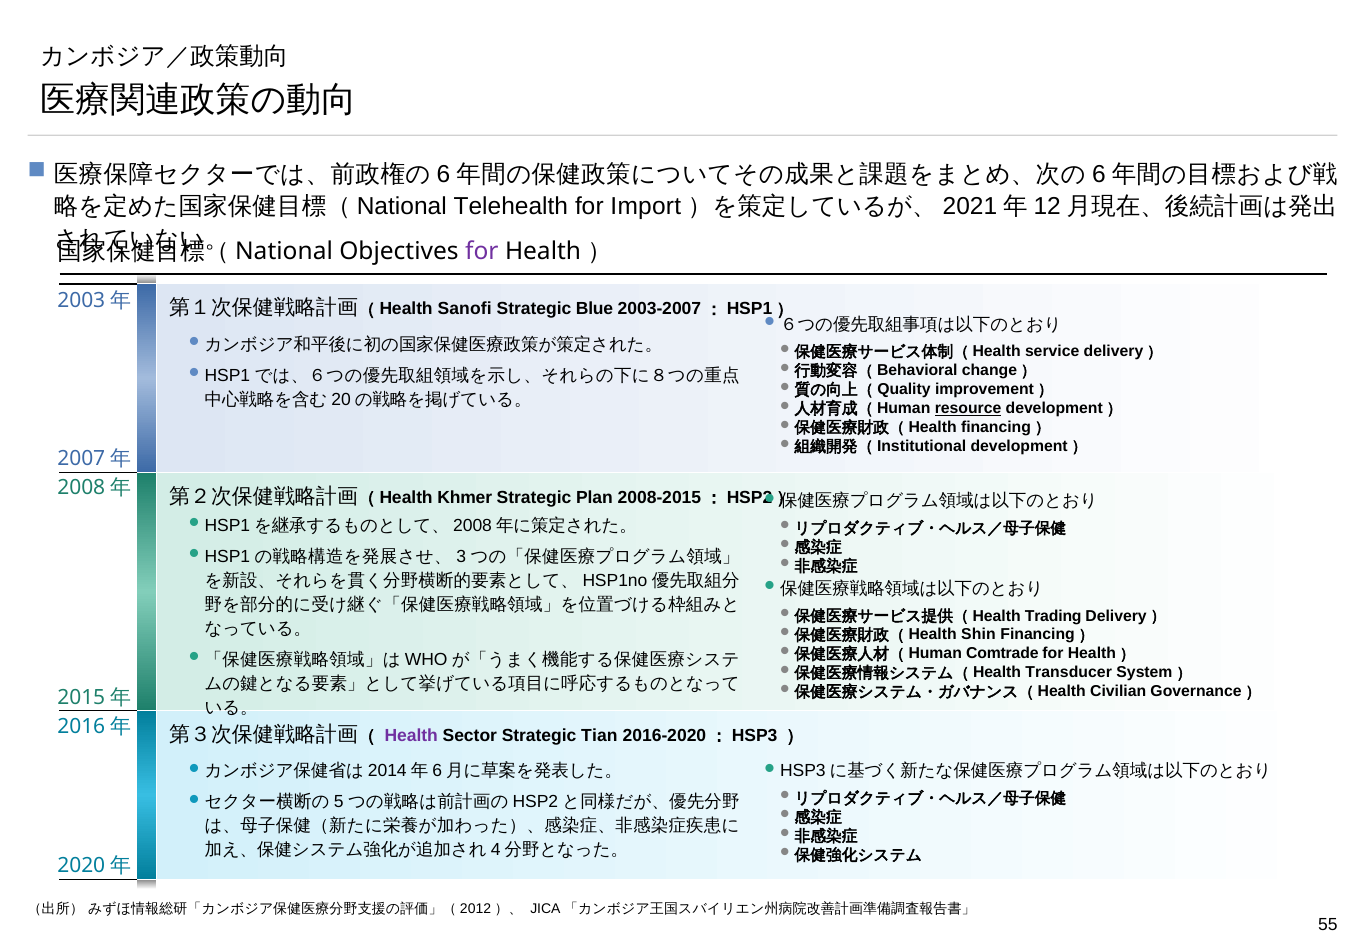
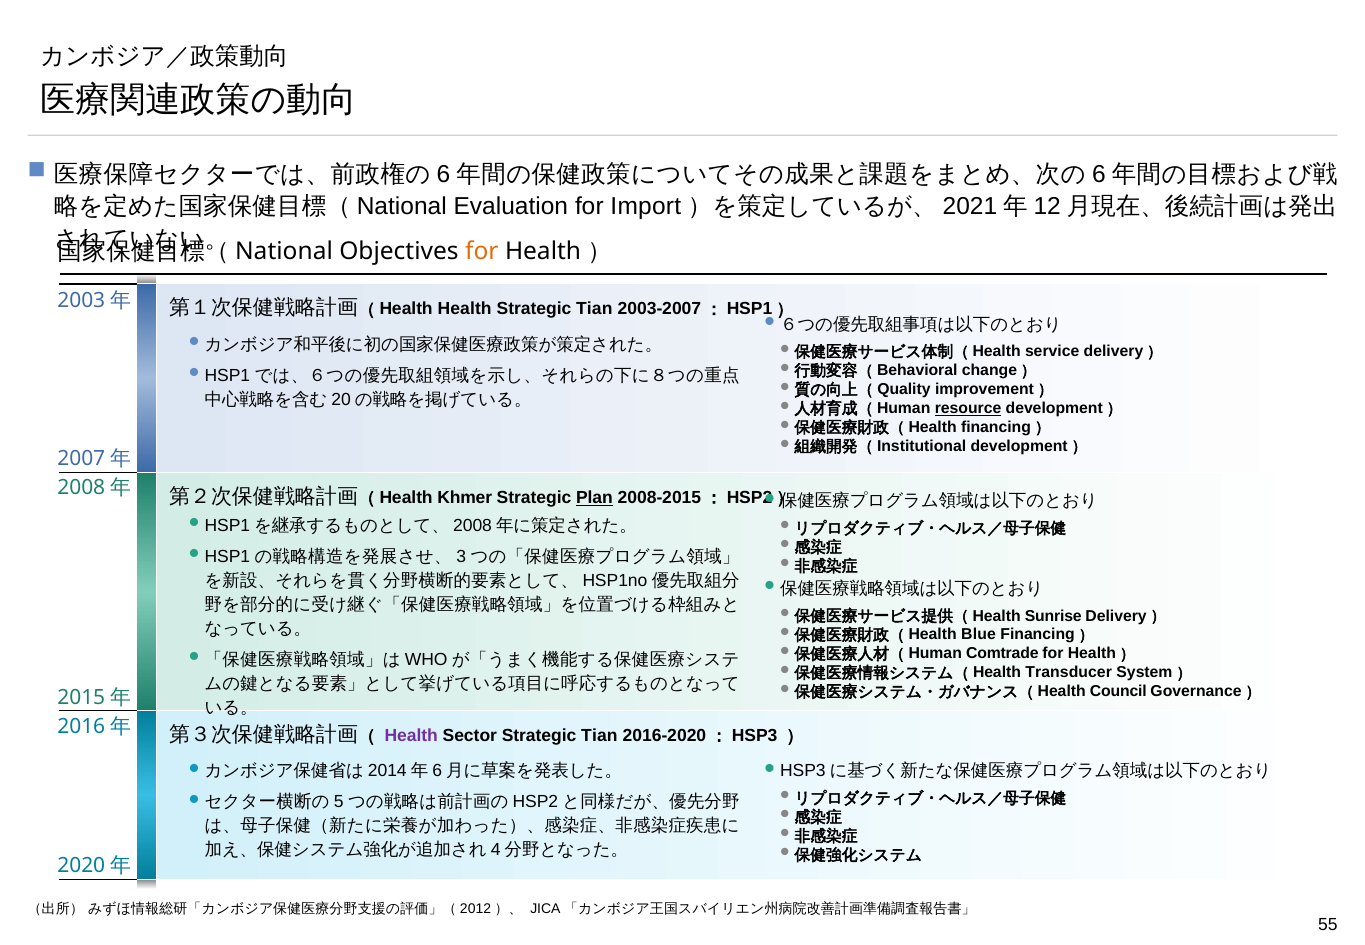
Telehealth: Telehealth -> Evaluation (511, 207)
for colour: purple -> orange (482, 251)
Sanofi: Sanofi -> Health (465, 309)
Blue: Blue -> Tian (594, 309)
Plan underline: none -> present (594, 498)
Trading: Trading -> Sunrise (1053, 616)
Shin: Shin -> Blue (979, 635)
Civilian: Civilian -> Council (1118, 692)
